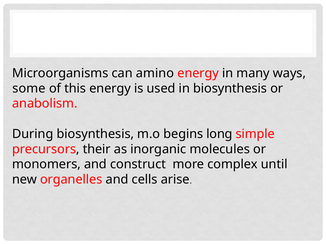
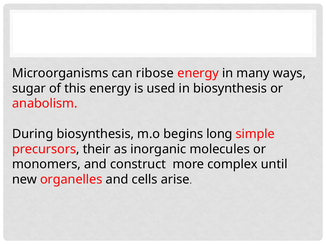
amino: amino -> ribose (155, 73)
some: some -> sugar (29, 89)
